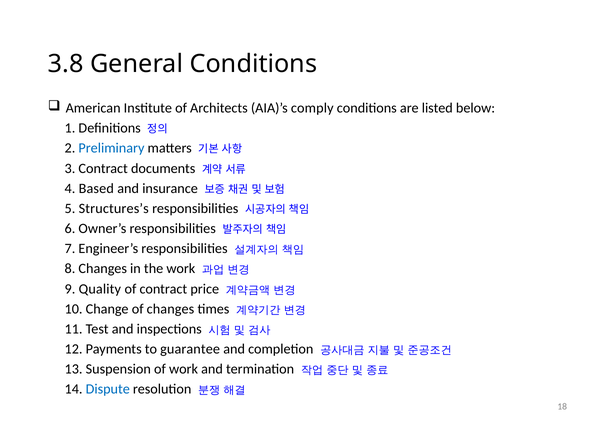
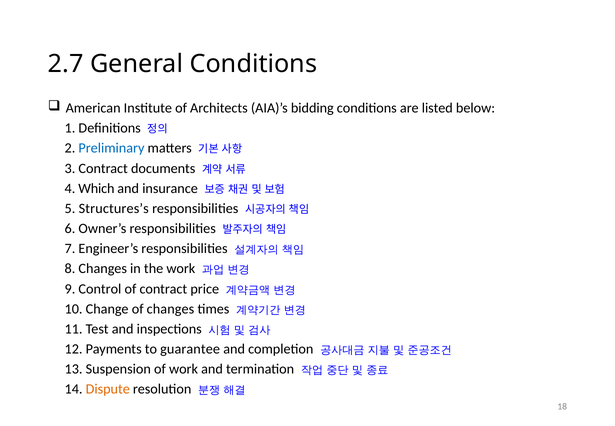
3.8: 3.8 -> 2.7 (66, 64)
comply: comply -> bidding (312, 108)
Based: Based -> Which (96, 188)
Quality: Quality -> Control (100, 289)
Dispute colour: blue -> orange (108, 389)
